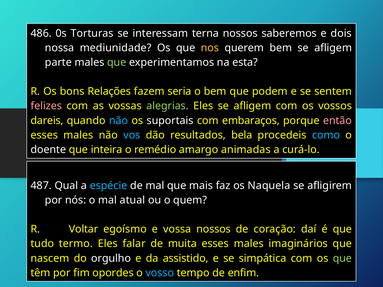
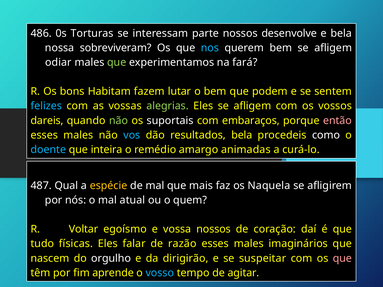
terna: terna -> parte (205, 33)
saberemos: saberemos -> desenvolve (289, 33)
e dois: dois -> bela (341, 33)
mediunidade: mediunidade -> sobreviveram (116, 48)
nos colour: yellow -> light blue (210, 48)
parte: parte -> odiar (58, 62)
esta: esta -> fará (245, 62)
Relações: Relações -> Habitam (109, 92)
seria: seria -> lutar (179, 92)
felizes colour: pink -> light blue (46, 106)
não colour: light blue -> light green (119, 121)
como colour: light blue -> white (326, 135)
doente colour: white -> light blue (48, 150)
espécie colour: light blue -> yellow (109, 186)
termo: termo -> físicas (76, 244)
muita: muita -> razão (182, 244)
assistido: assistido -> dirigirão (186, 258)
simpática: simpática -> suspeitar (263, 258)
que colour: light green -> pink (342, 258)
opordes: opordes -> aprende (113, 273)
enfim: enfim -> agitar (243, 273)
